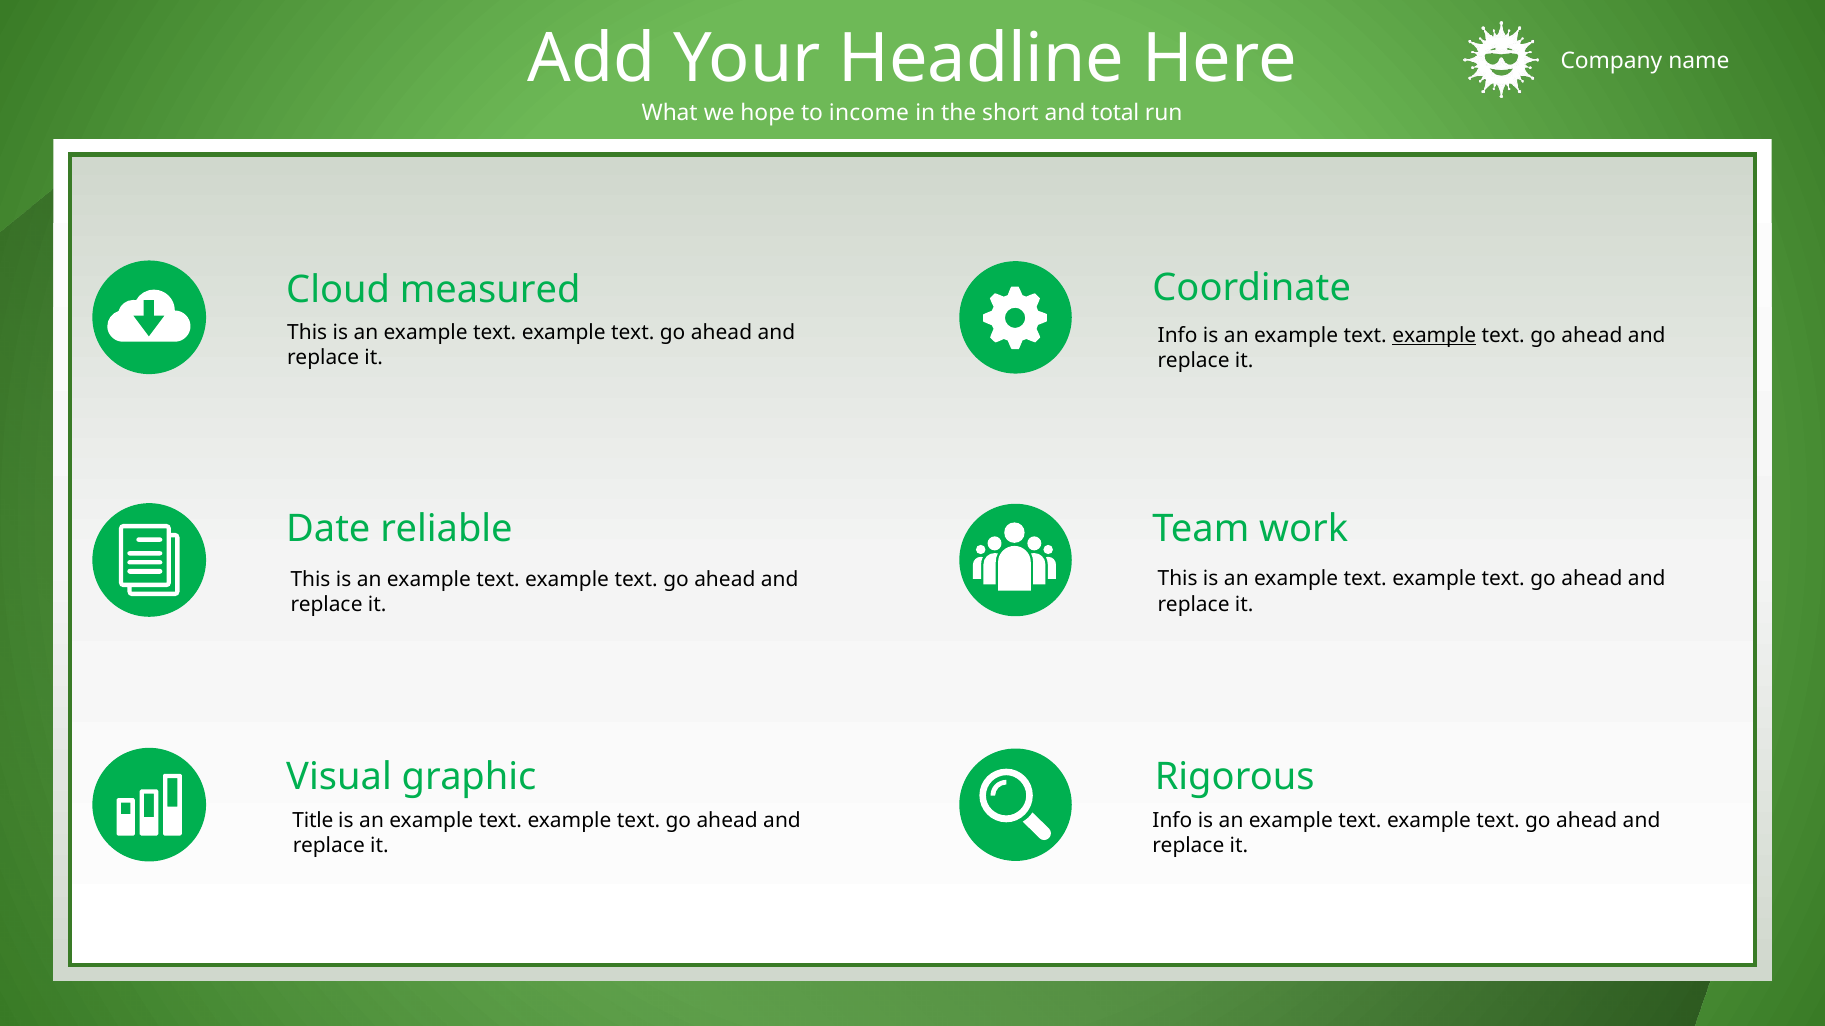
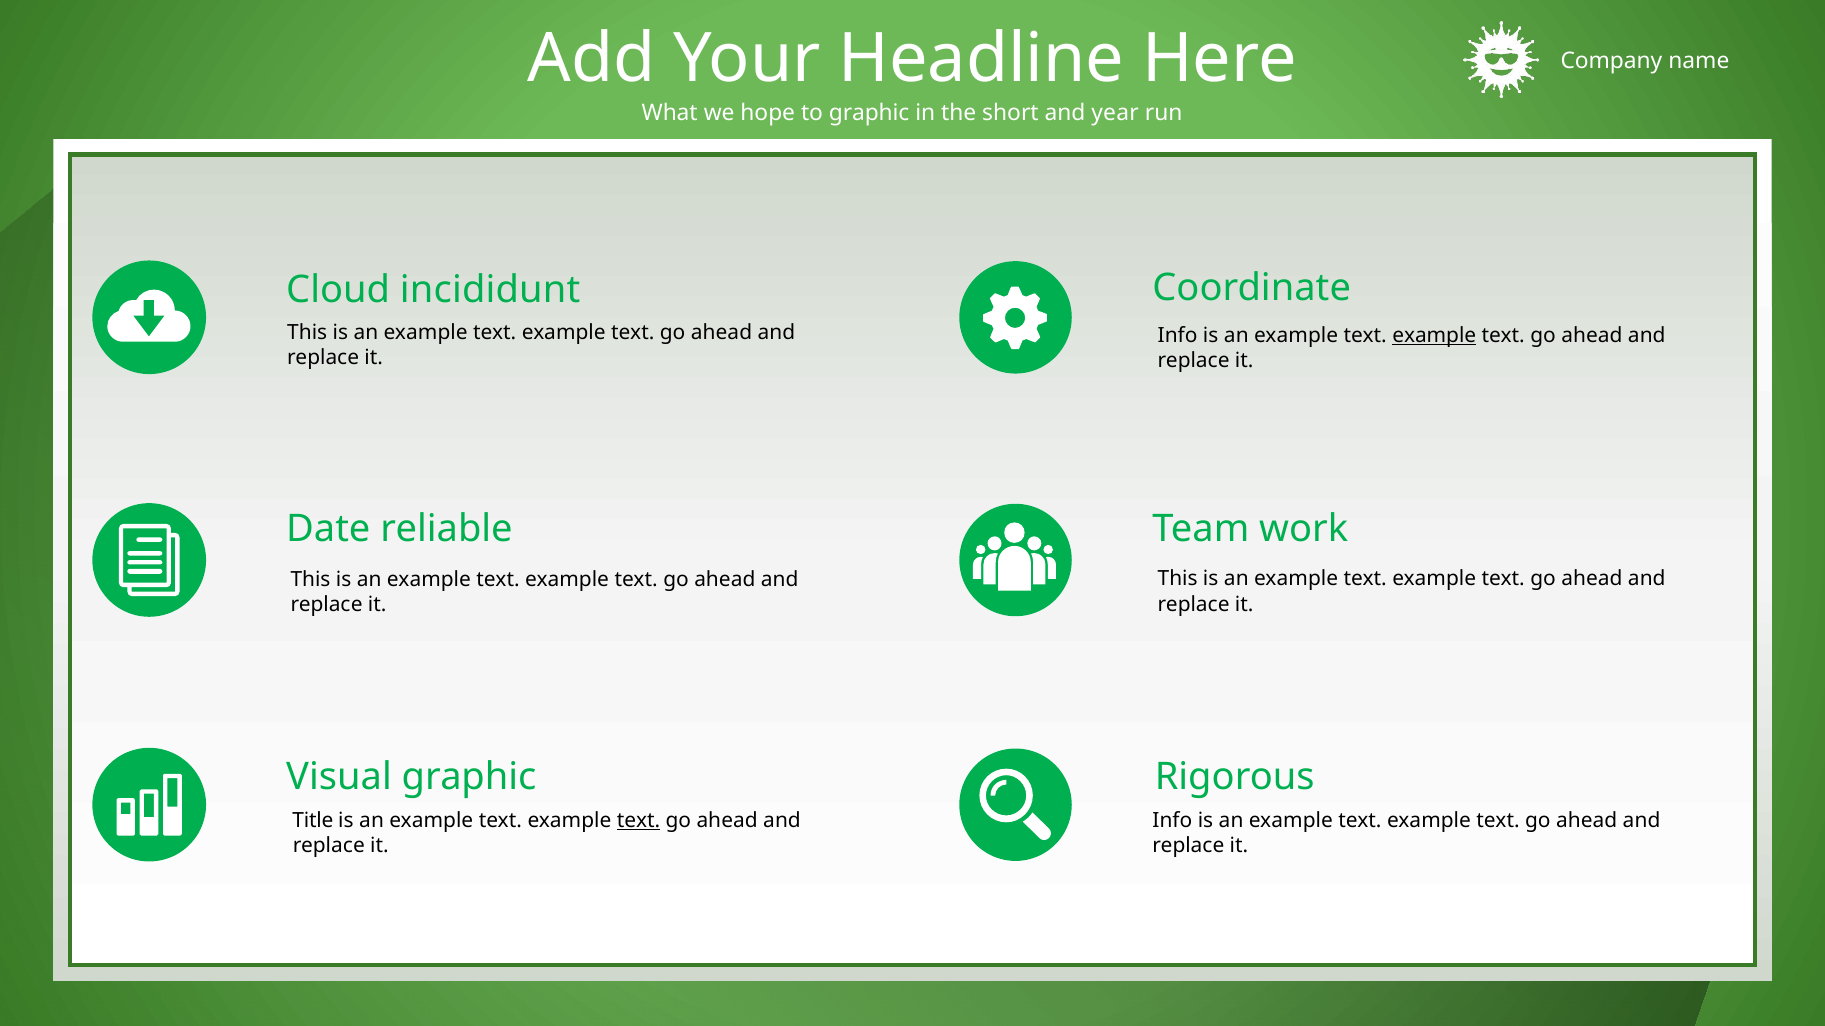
to income: income -> graphic (869, 113)
total: total -> year (1115, 113)
measured: measured -> incididunt (490, 290)
text underline: none -> present (638, 821)
